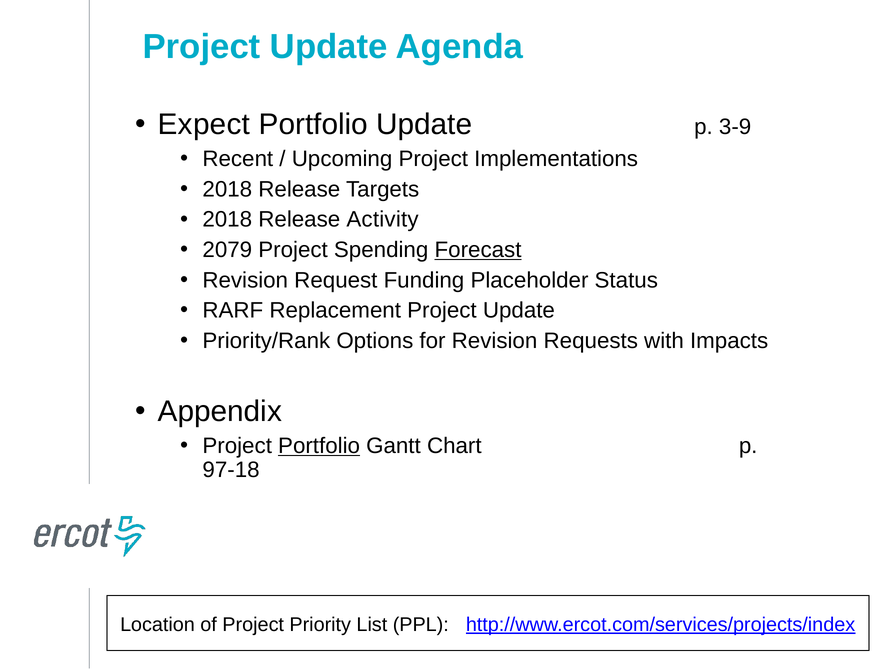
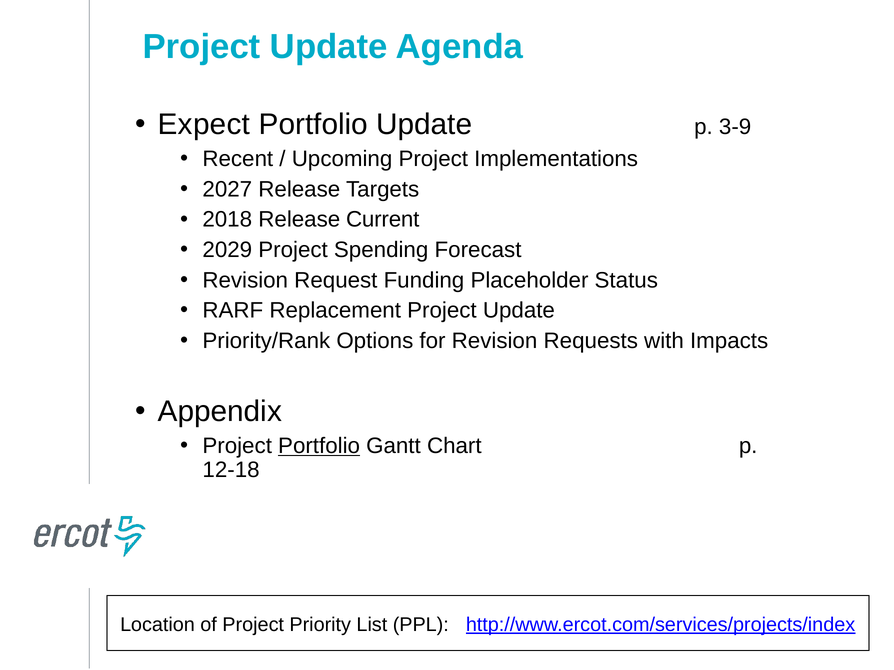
2018: 2018 -> 2027 (227, 189)
Activity: Activity -> Current (383, 220)
2079: 2079 -> 2029 (227, 250)
Forecast underline: present -> none (478, 250)
97-18: 97-18 -> 12-18 (231, 470)
